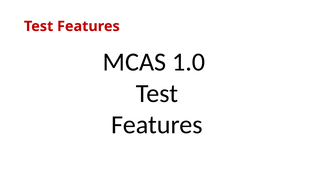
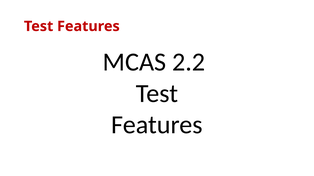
1.0: 1.0 -> 2.2 (189, 62)
